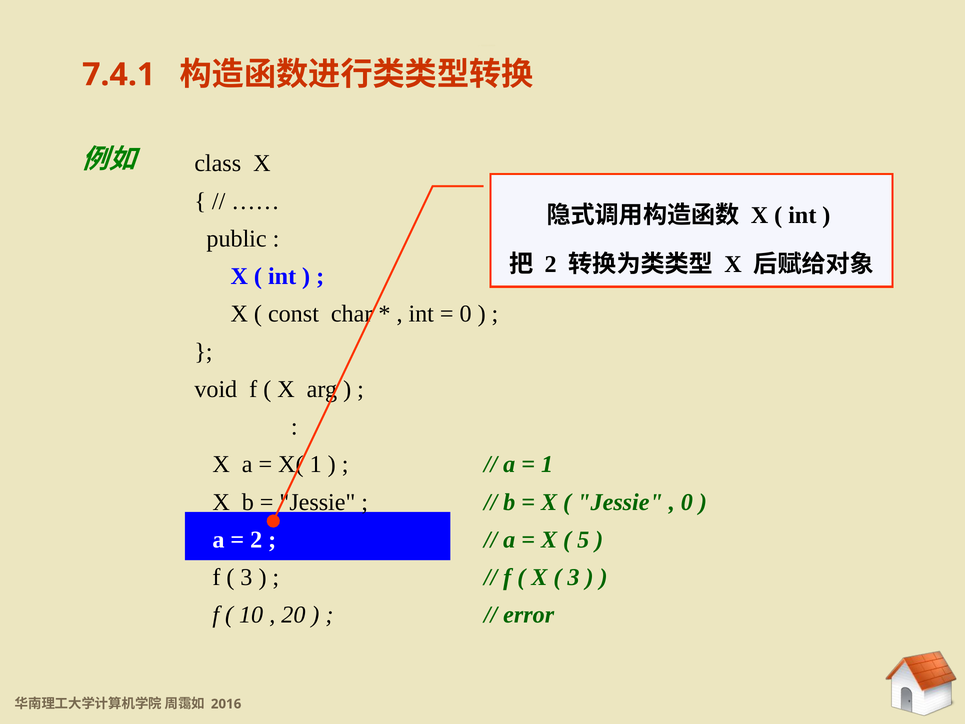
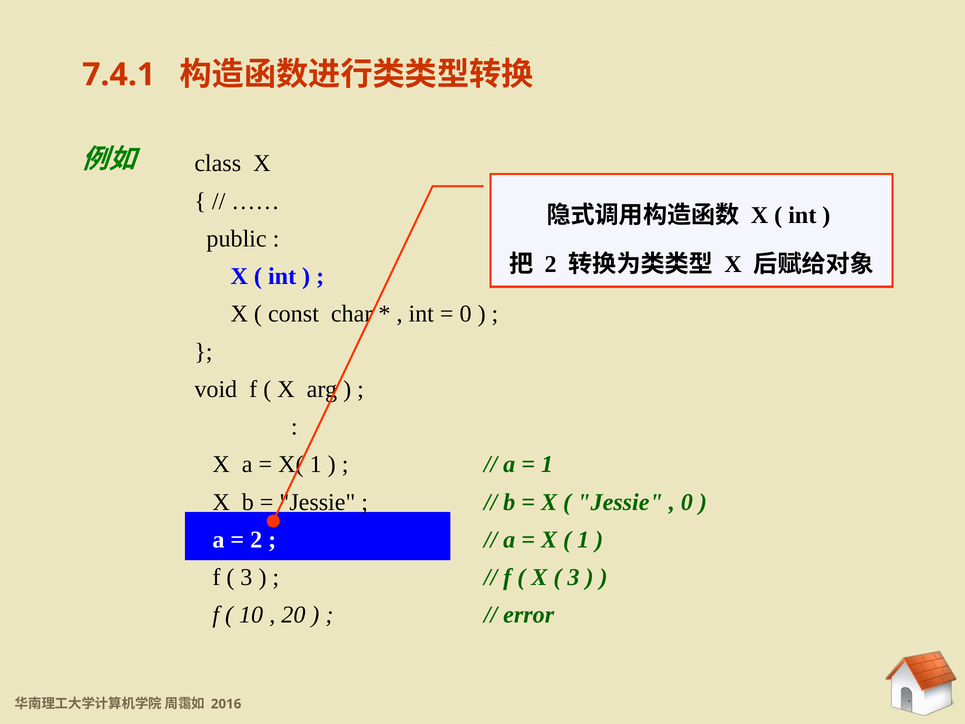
5: 5 -> 1 (583, 540)
